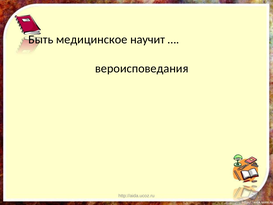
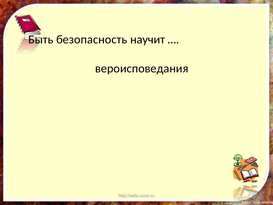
медицинское: медицинское -> безопасность (92, 39)
